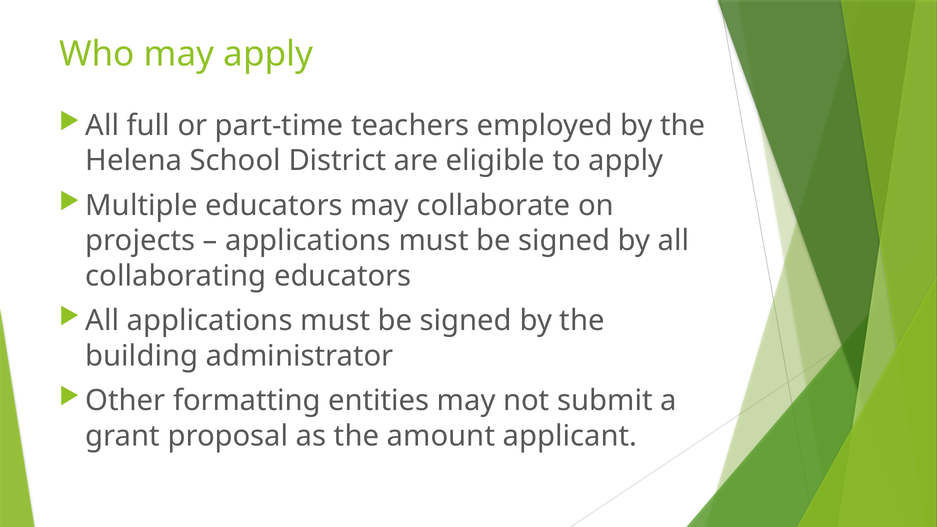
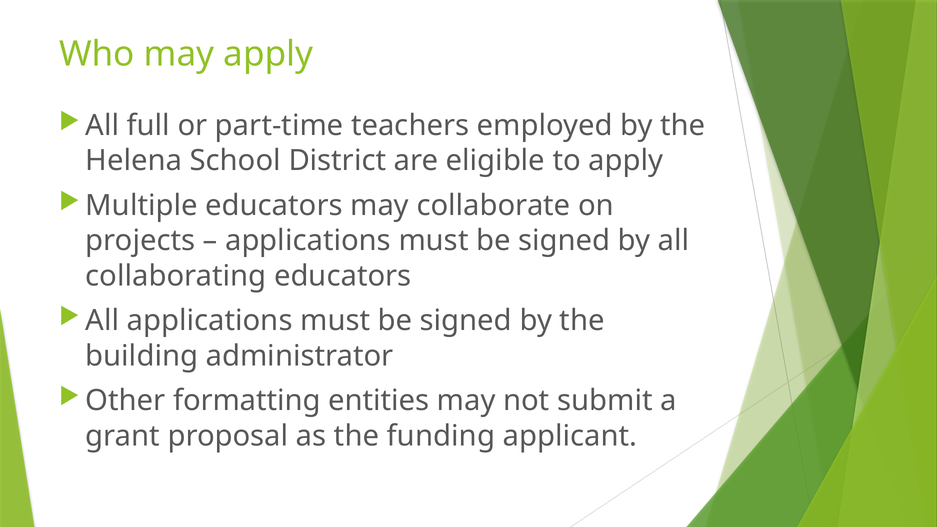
amount: amount -> funding (441, 436)
